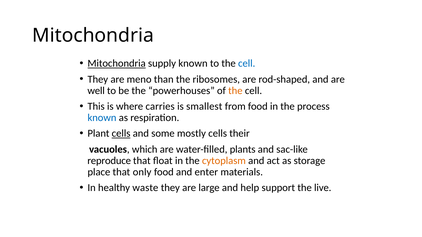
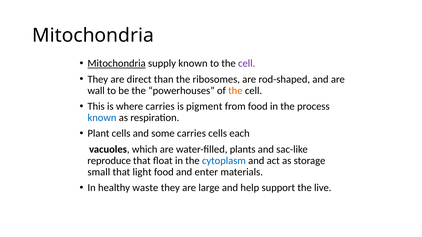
cell colour: blue -> purple (247, 64)
meno: meno -> direct (139, 79)
well: well -> wall (96, 91)
smallest: smallest -> pigment (204, 107)
cells underline: present -> none (121, 134)
some mostly: mostly -> carries (191, 134)
their: their -> each (240, 134)
cytoplasm colour: orange -> blue (224, 161)
place: place -> small (99, 172)
only: only -> light (142, 172)
